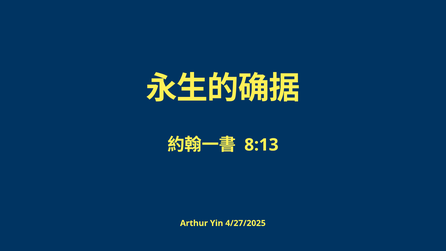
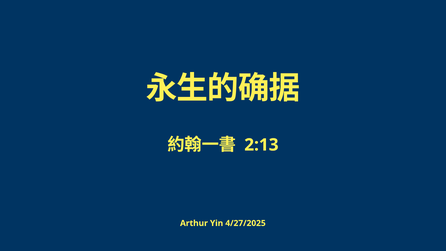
8:13: 8:13 -> 2:13 (261, 145)
